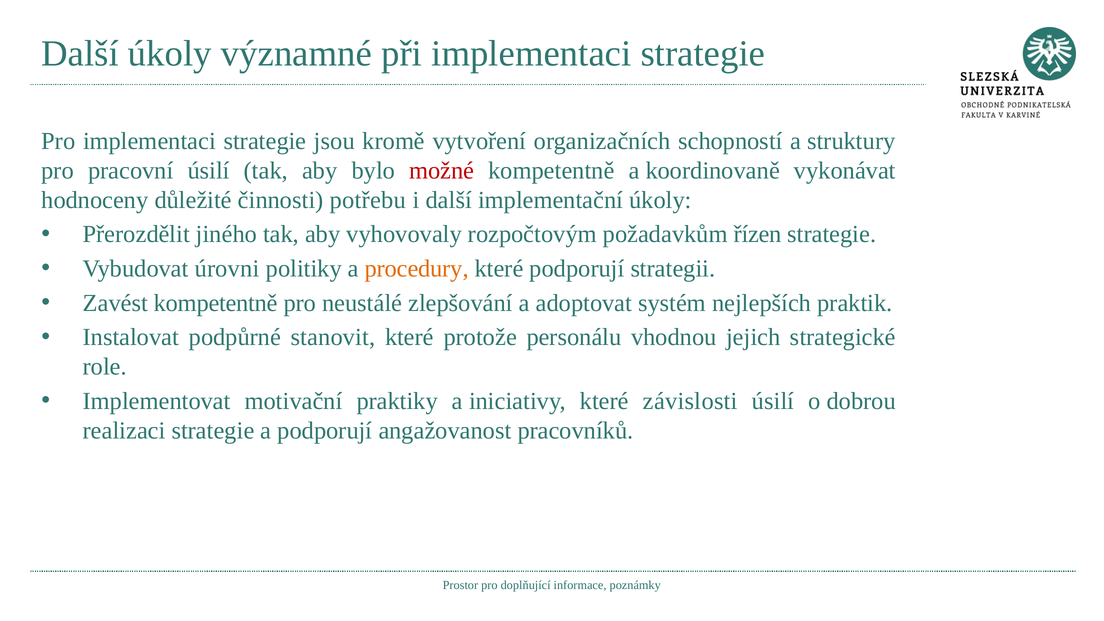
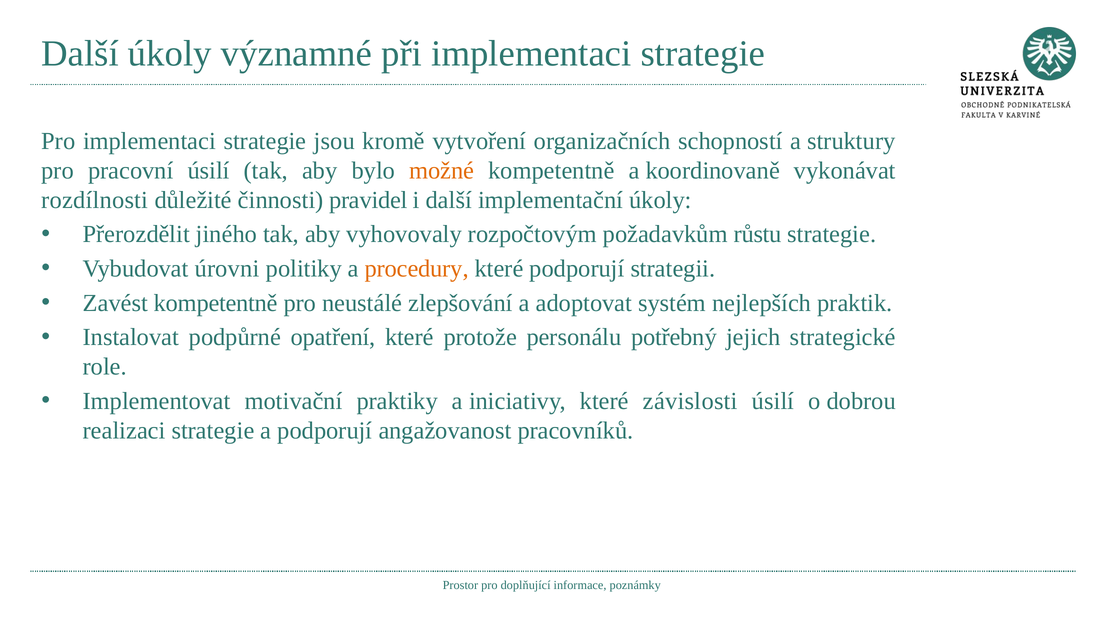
možné colour: red -> orange (442, 171)
hodnoceny: hodnoceny -> rozdílnosti (95, 200)
potřebu: potřebu -> pravidel (368, 200)
řízen: řízen -> růstu (758, 234)
stanovit: stanovit -> opatření (333, 337)
vhodnou: vhodnou -> potřebný (674, 337)
